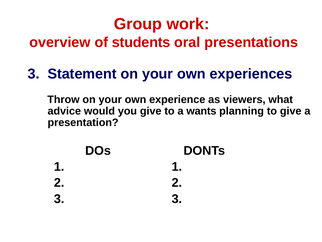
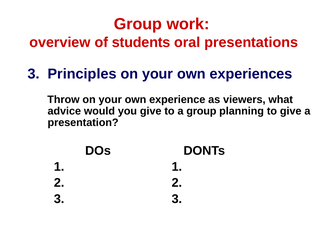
Statement: Statement -> Principles (82, 74)
a wants: wants -> group (201, 111)
